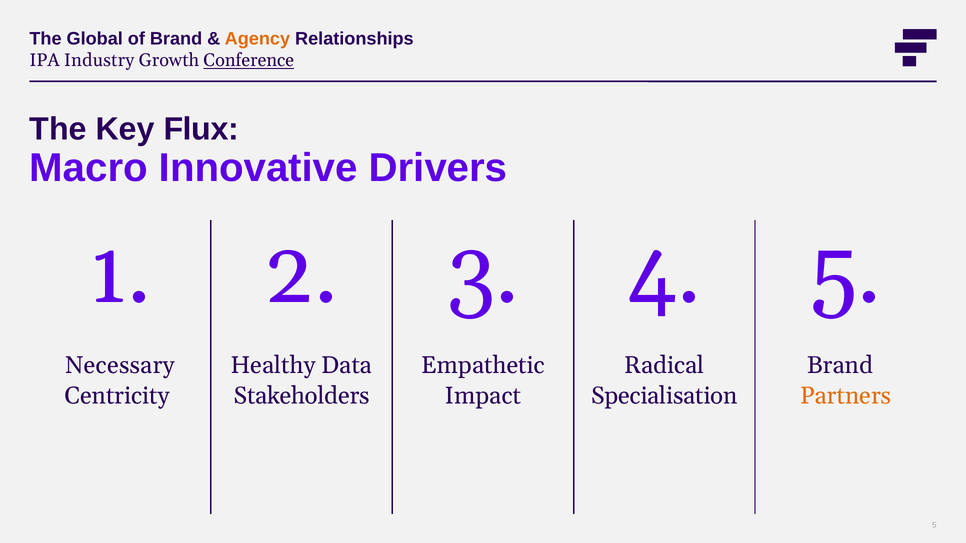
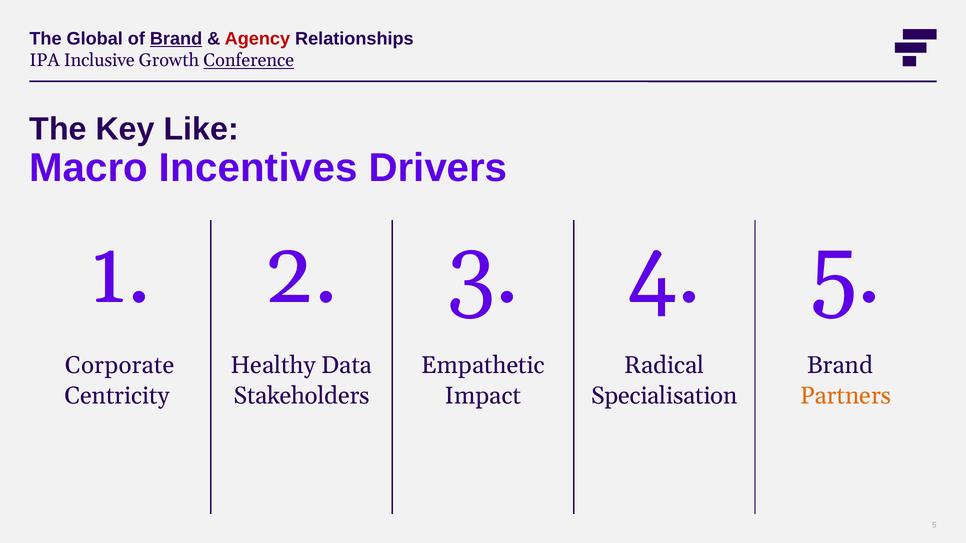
Brand underline: none -> present (176, 39)
Agency colour: orange -> red (257, 39)
Industry: Industry -> Inclusive (99, 61)
Flux: Flux -> Like (201, 129)
Innovative: Innovative -> Incentives (258, 168)
Necessary: Necessary -> Corporate (120, 365)
